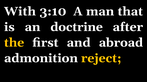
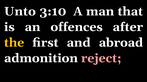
With: With -> Unto (20, 11)
doctrine: doctrine -> offences (77, 27)
reject colour: yellow -> pink (101, 59)
